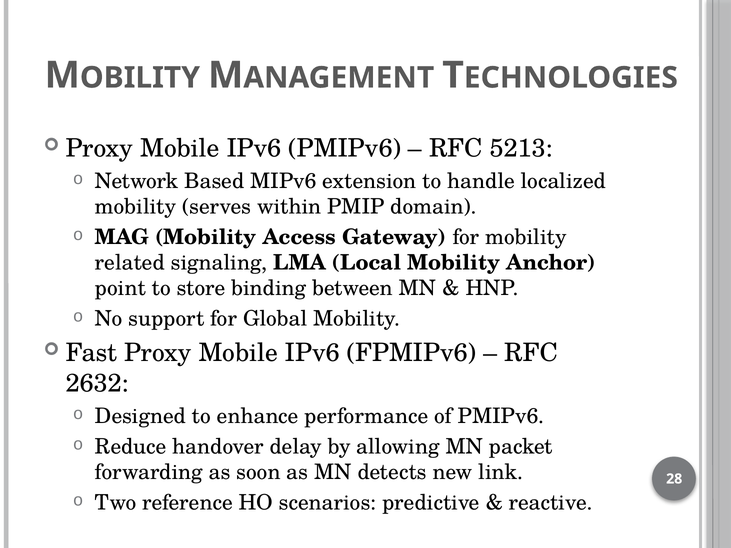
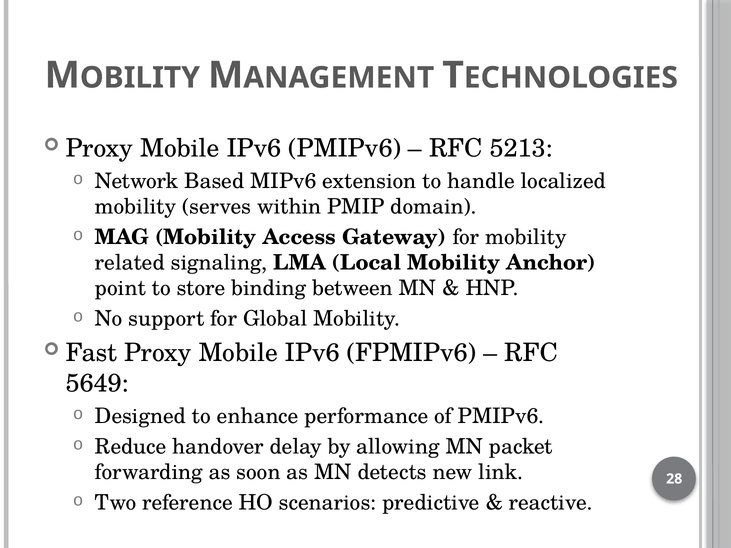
2632: 2632 -> 5649 (97, 384)
